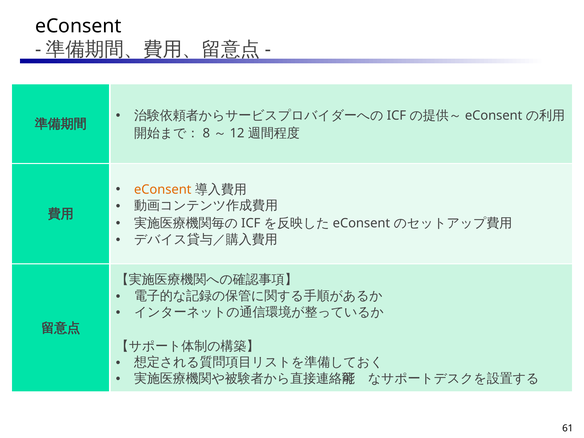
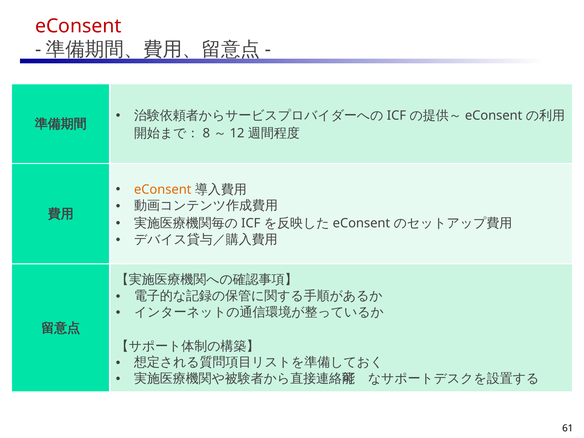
eConsent colour: black -> red (78, 26)
